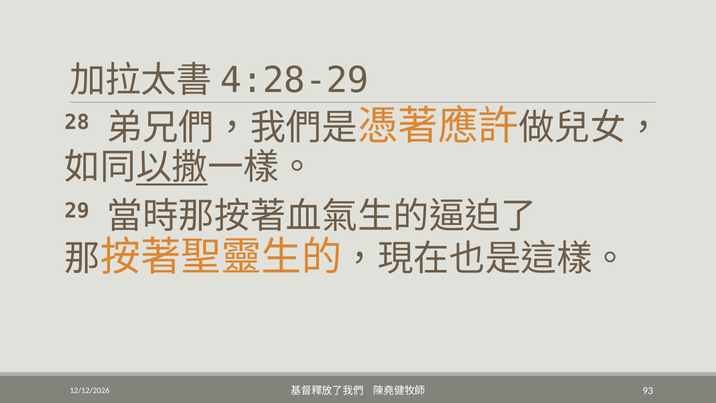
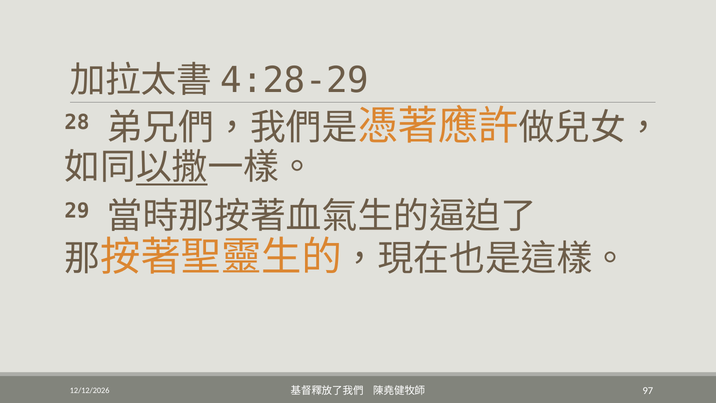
93: 93 -> 97 (648, 391)
